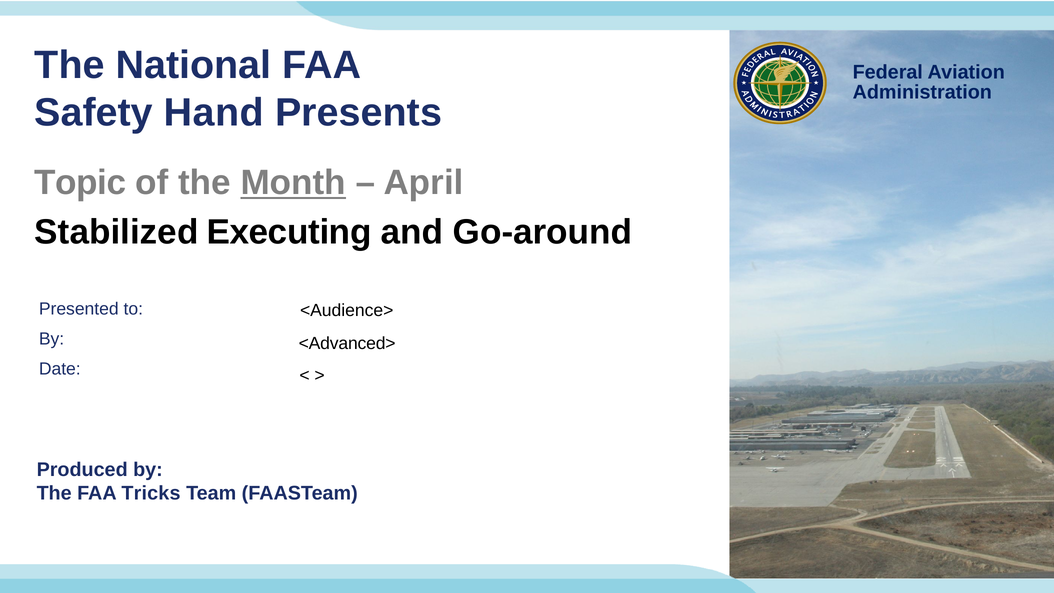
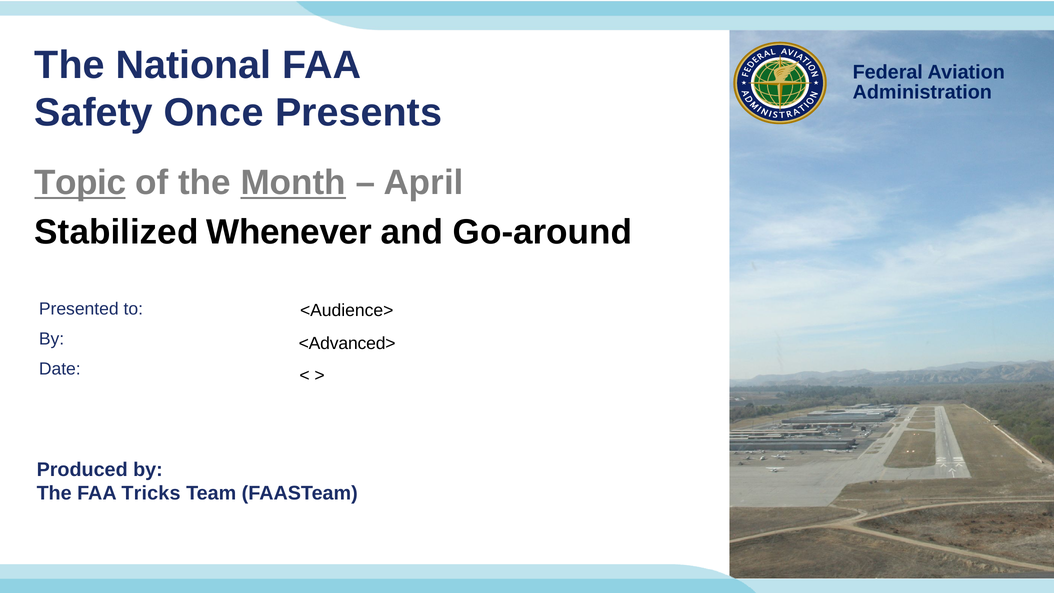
Hand: Hand -> Once (214, 112)
Topic underline: none -> present (80, 183)
Executing: Executing -> Whenever (289, 232)
